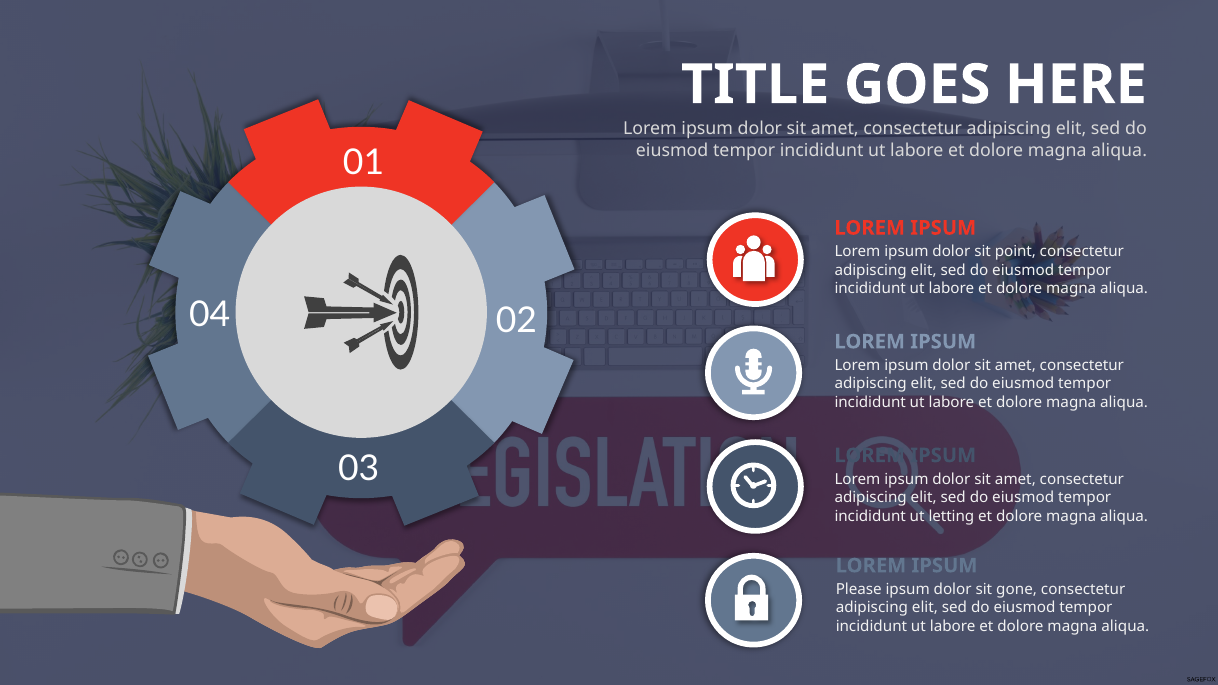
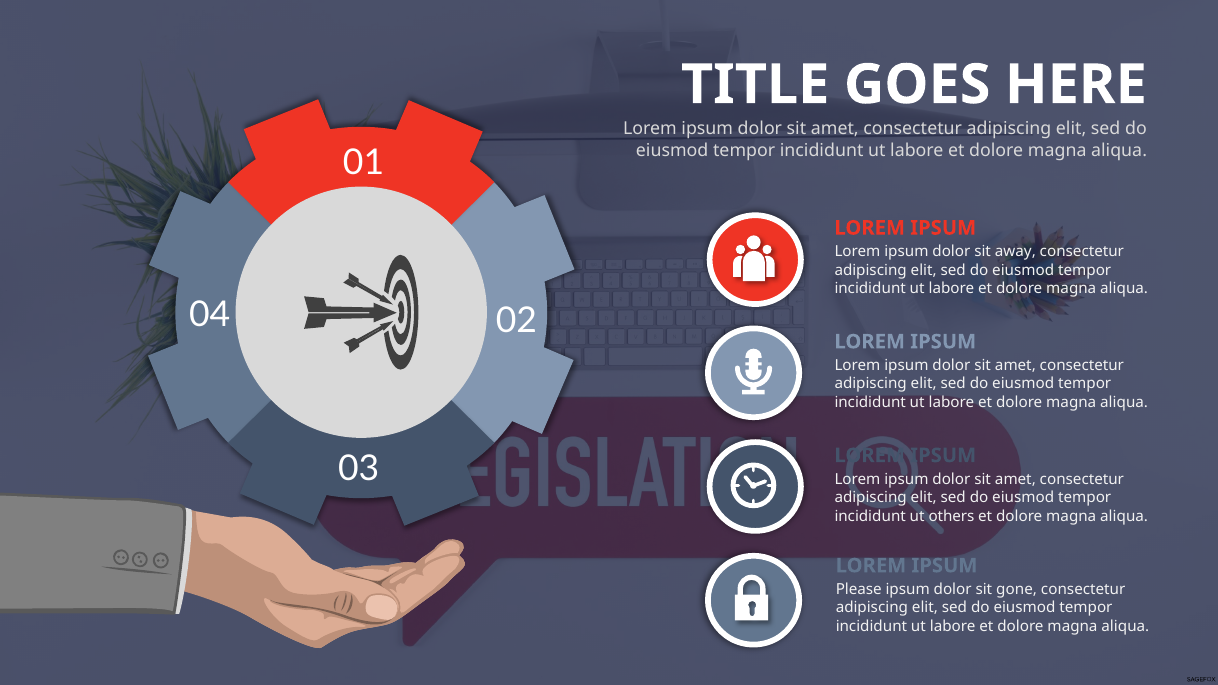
point: point -> away (1015, 252)
letting: letting -> others (951, 516)
